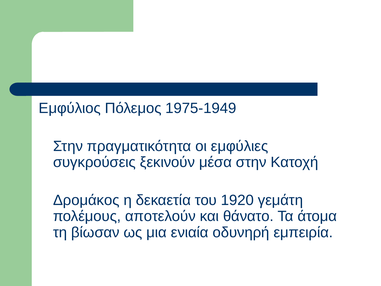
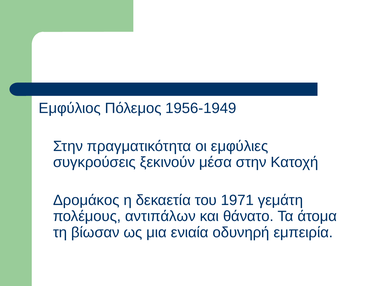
1975-1949: 1975-1949 -> 1956-1949 (201, 108)
1920: 1920 -> 1971 (237, 200)
αποτελούν: αποτελούν -> αντιπάλων (160, 216)
